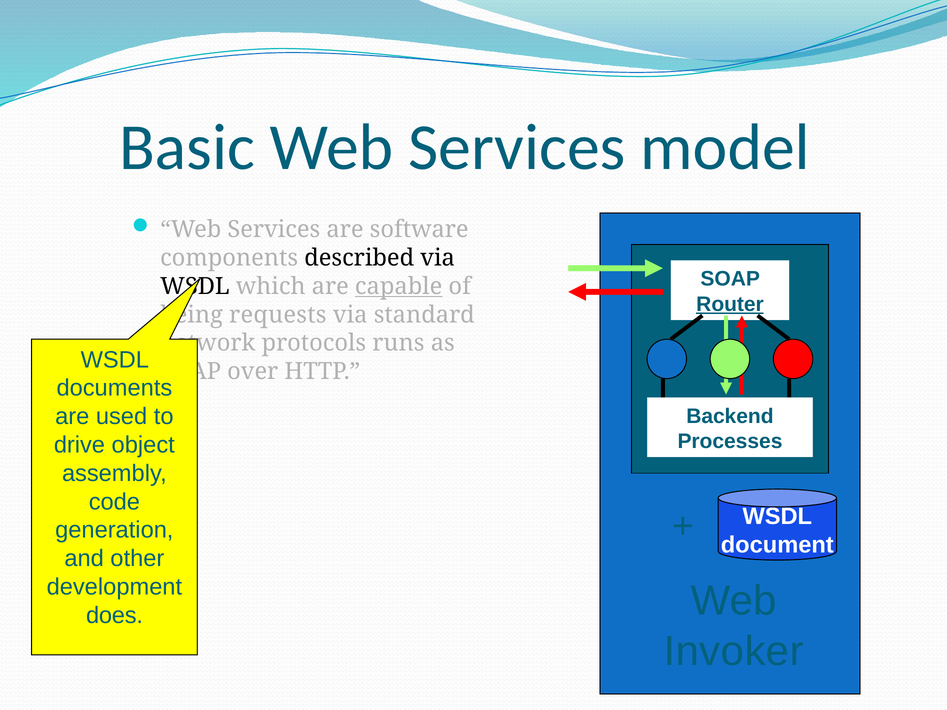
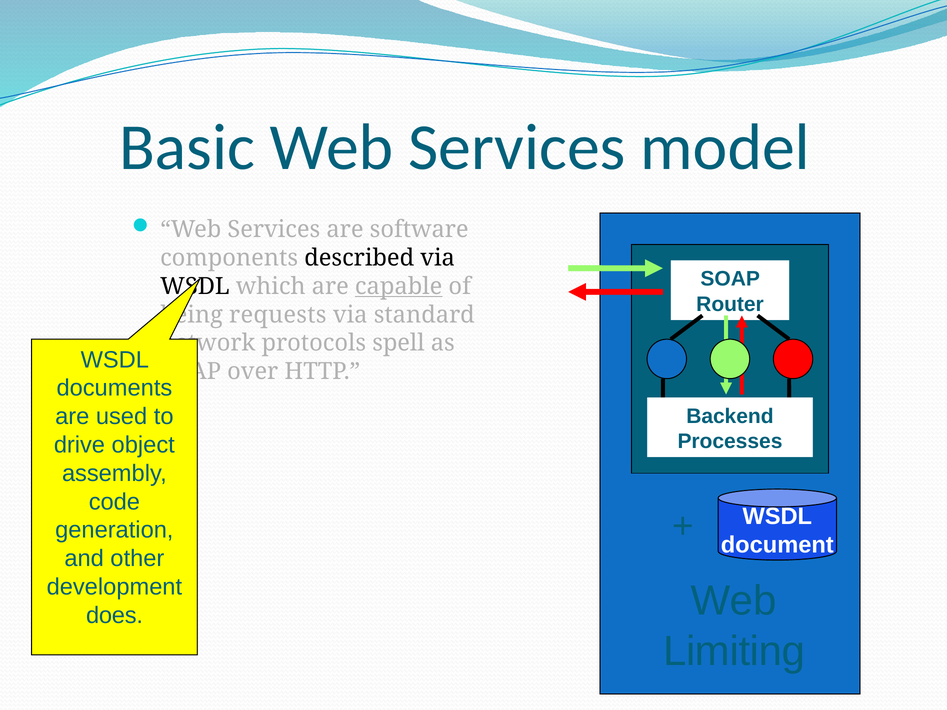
Router underline: present -> none (730, 304)
runs: runs -> spell (398, 343)
Invoker: Invoker -> Limiting (734, 652)
